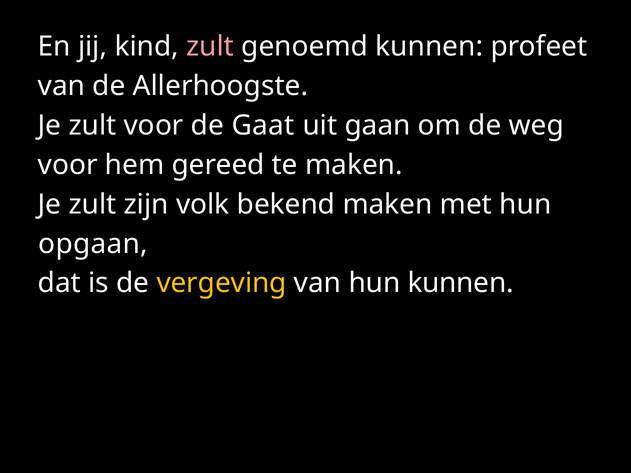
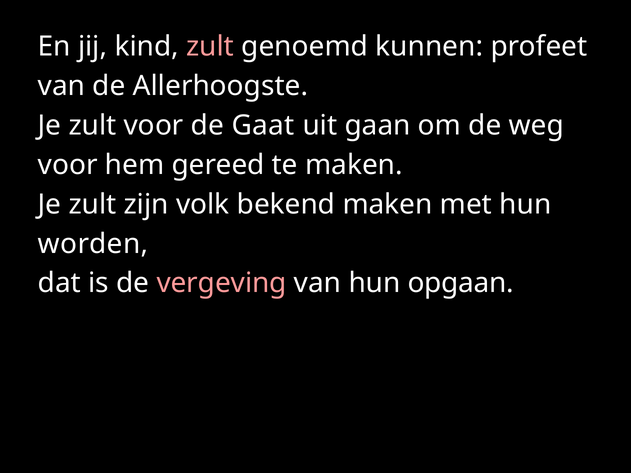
opgaan: opgaan -> worden (93, 244)
vergeving colour: yellow -> pink (222, 283)
hun kunnen: kunnen -> opgaan (461, 283)
